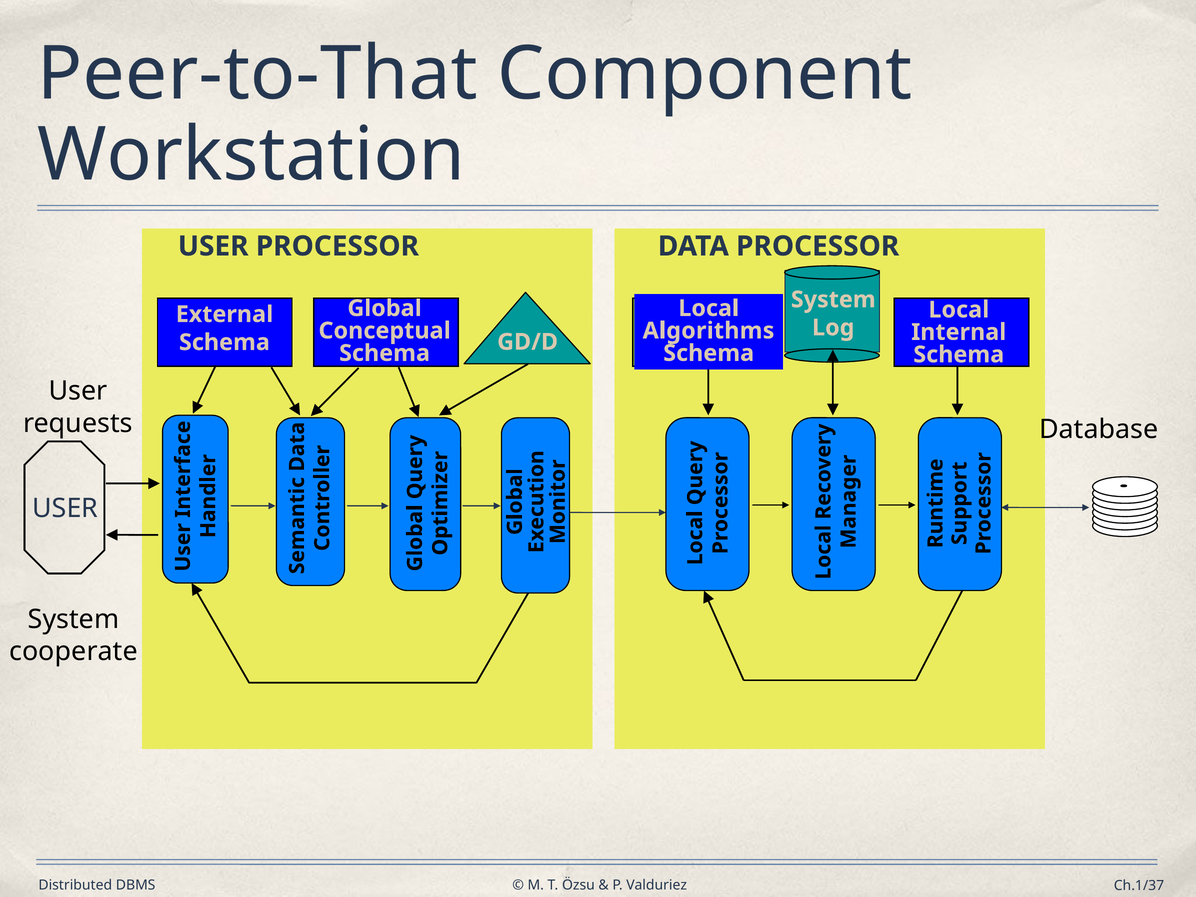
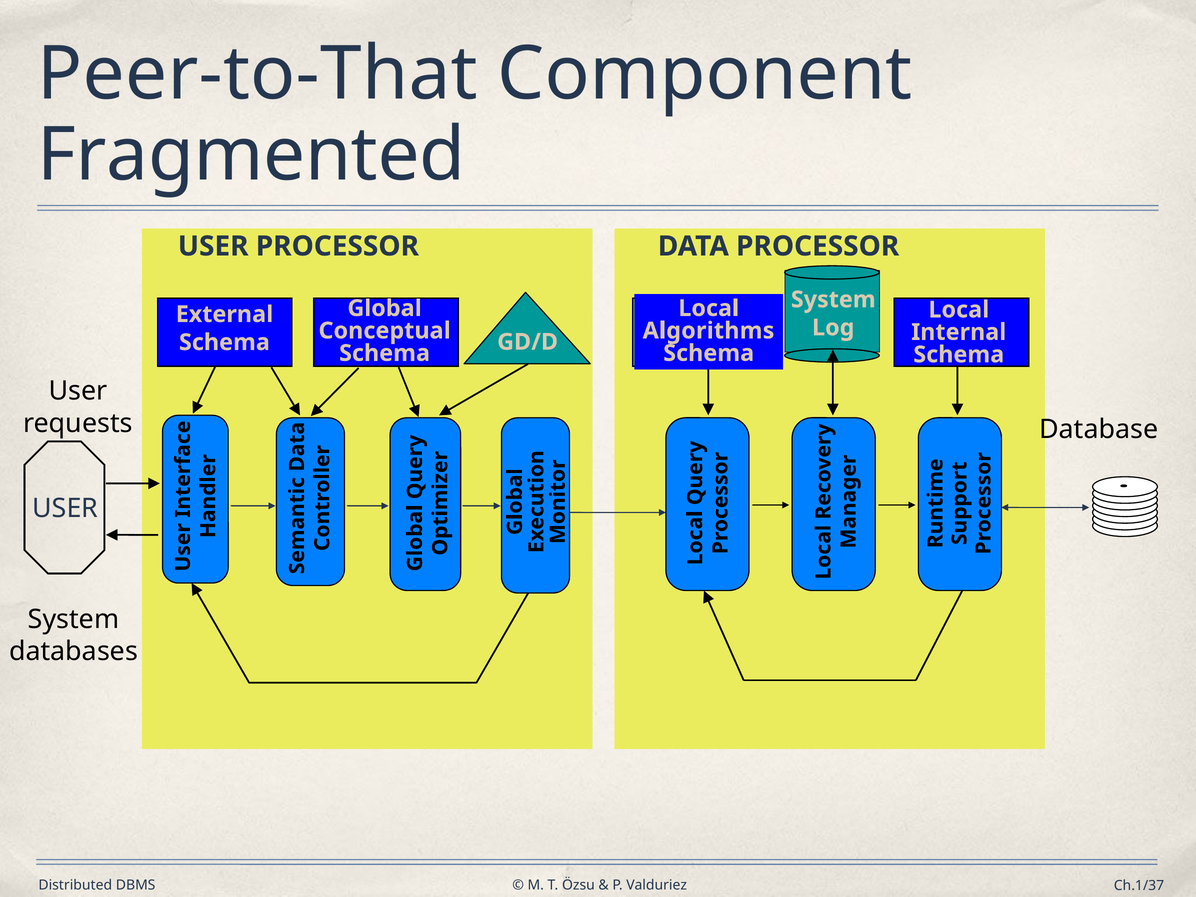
Workstation: Workstation -> Fragmented (251, 155)
cooperate: cooperate -> databases (74, 652)
